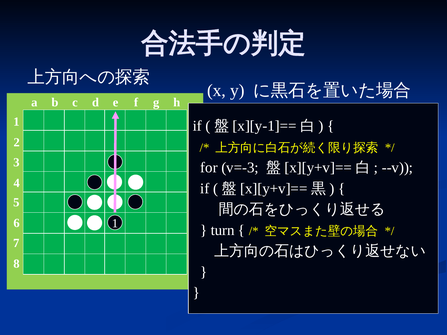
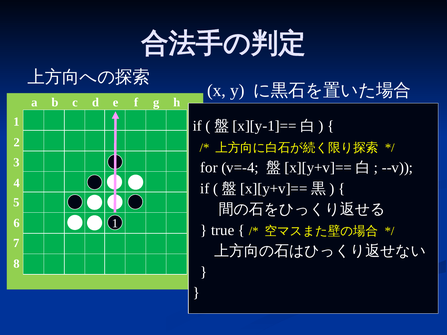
v=-3: v=-3 -> v=-4 (240, 168)
turn: turn -> true (223, 230)
